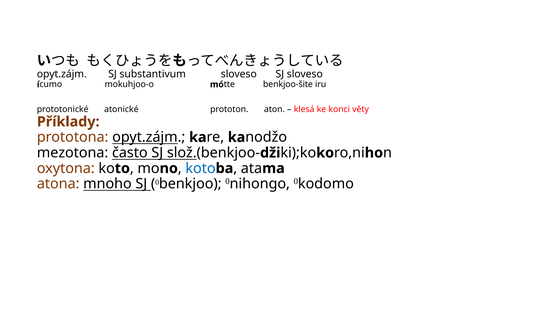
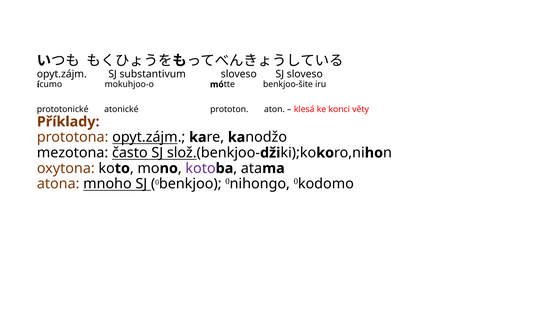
koto colour: blue -> purple (201, 168)
